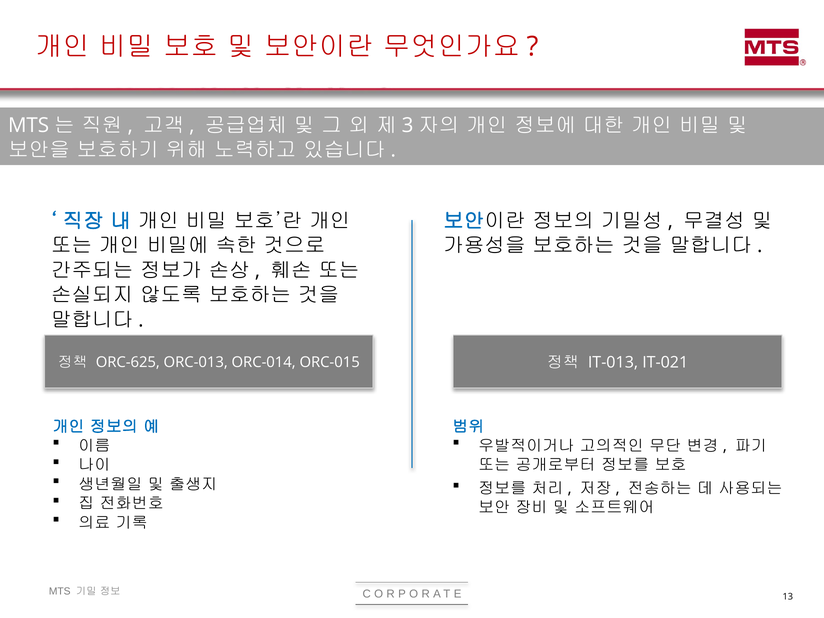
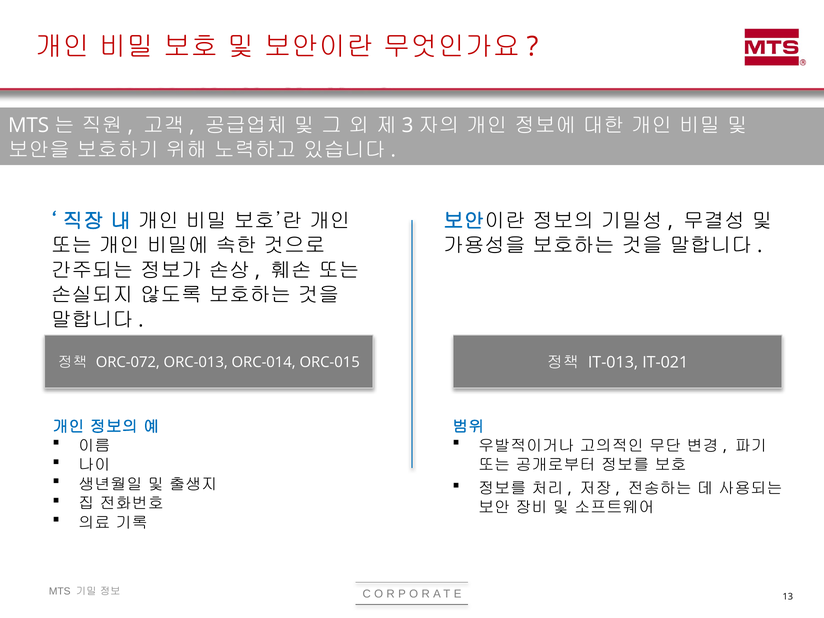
ORC-625: ORC-625 -> ORC-072 (128, 363)
